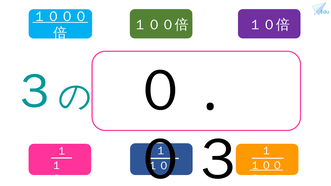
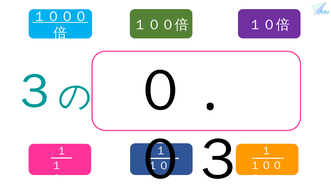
１００ underline: present -> none (266, 166)
